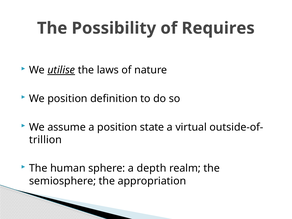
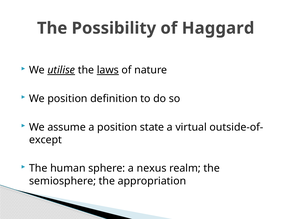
Requires: Requires -> Haggard (218, 28)
laws underline: none -> present (108, 70)
trillion: trillion -> except (46, 140)
depth: depth -> nexus (152, 168)
